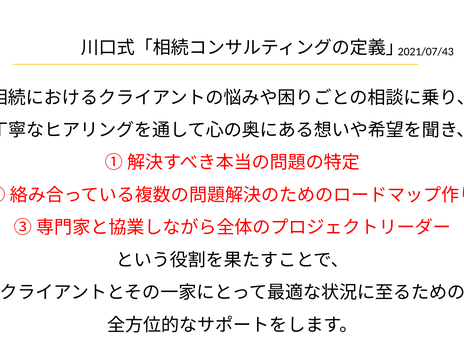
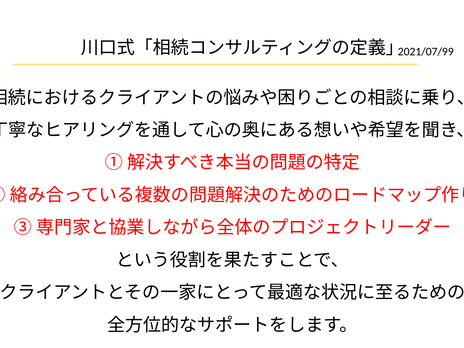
2021/07/43: 2021/07/43 -> 2021/07/99 (426, 52)
